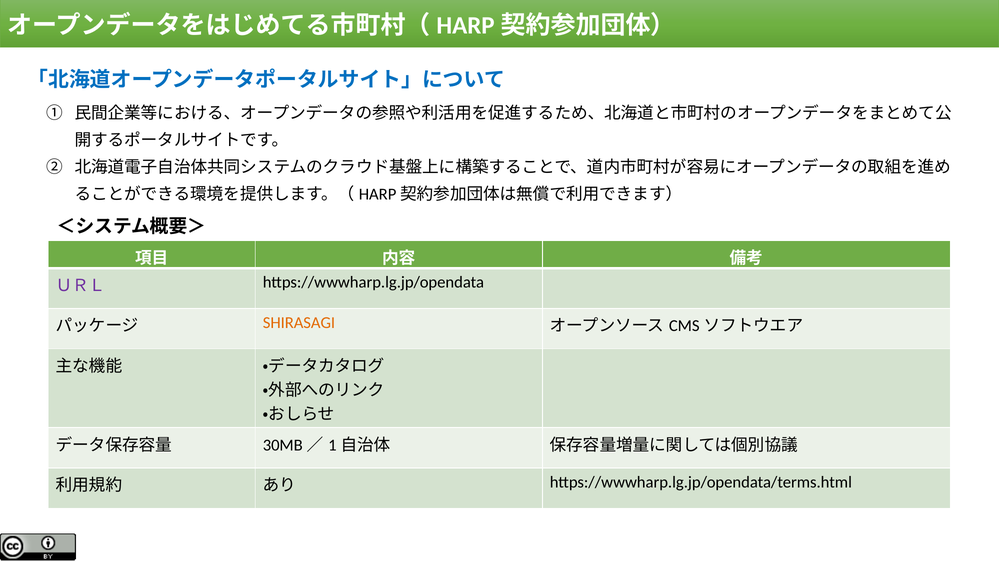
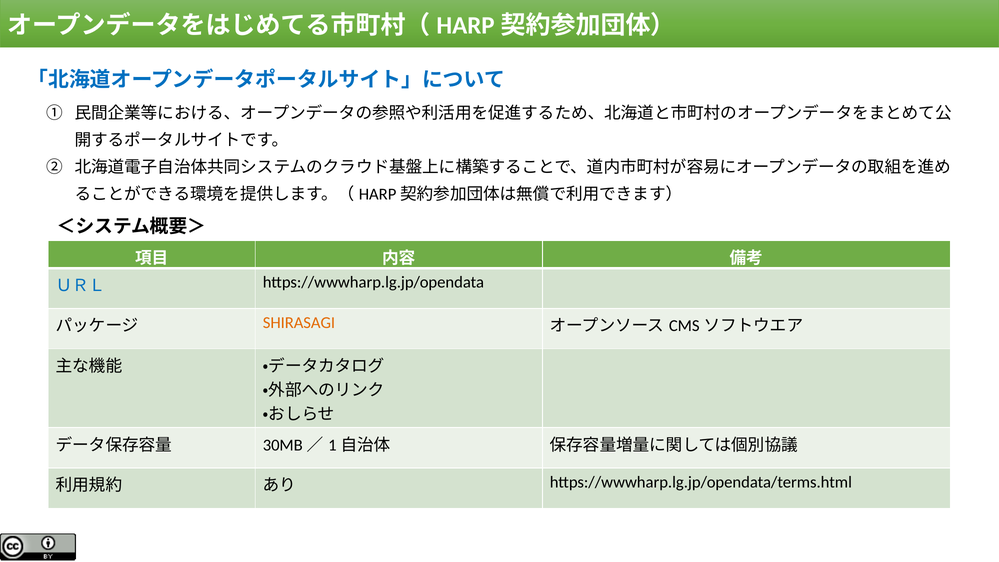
ＵＲＬ colour: purple -> blue (81, 286)
